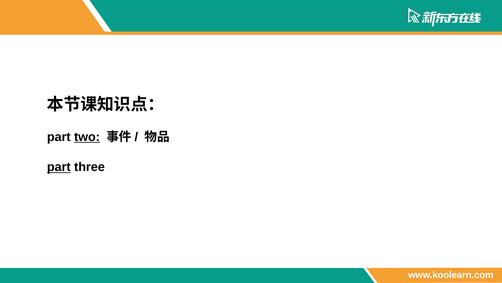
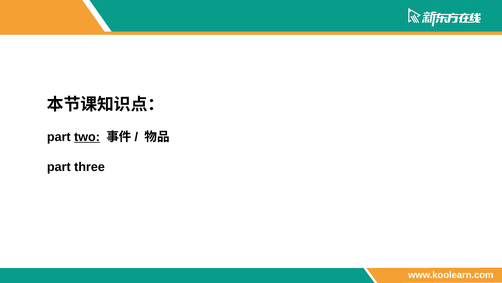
part underline: present -> none (59, 167)
